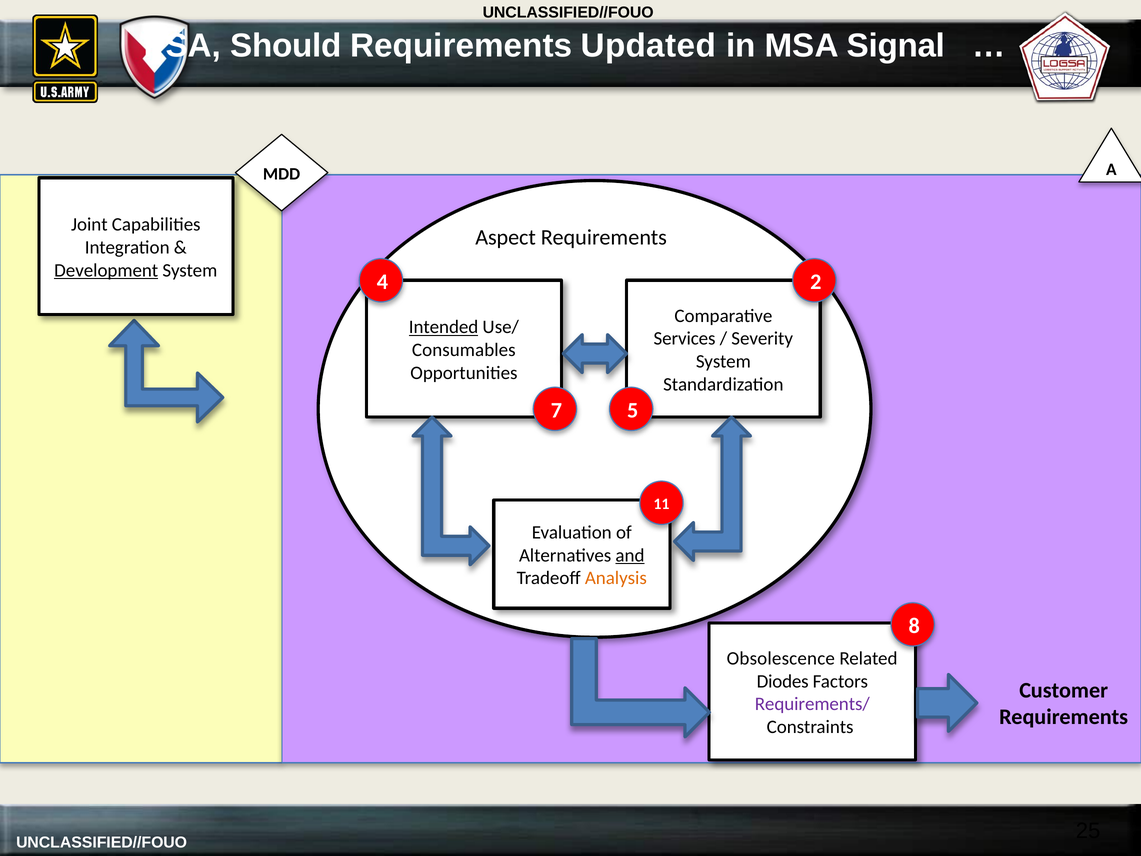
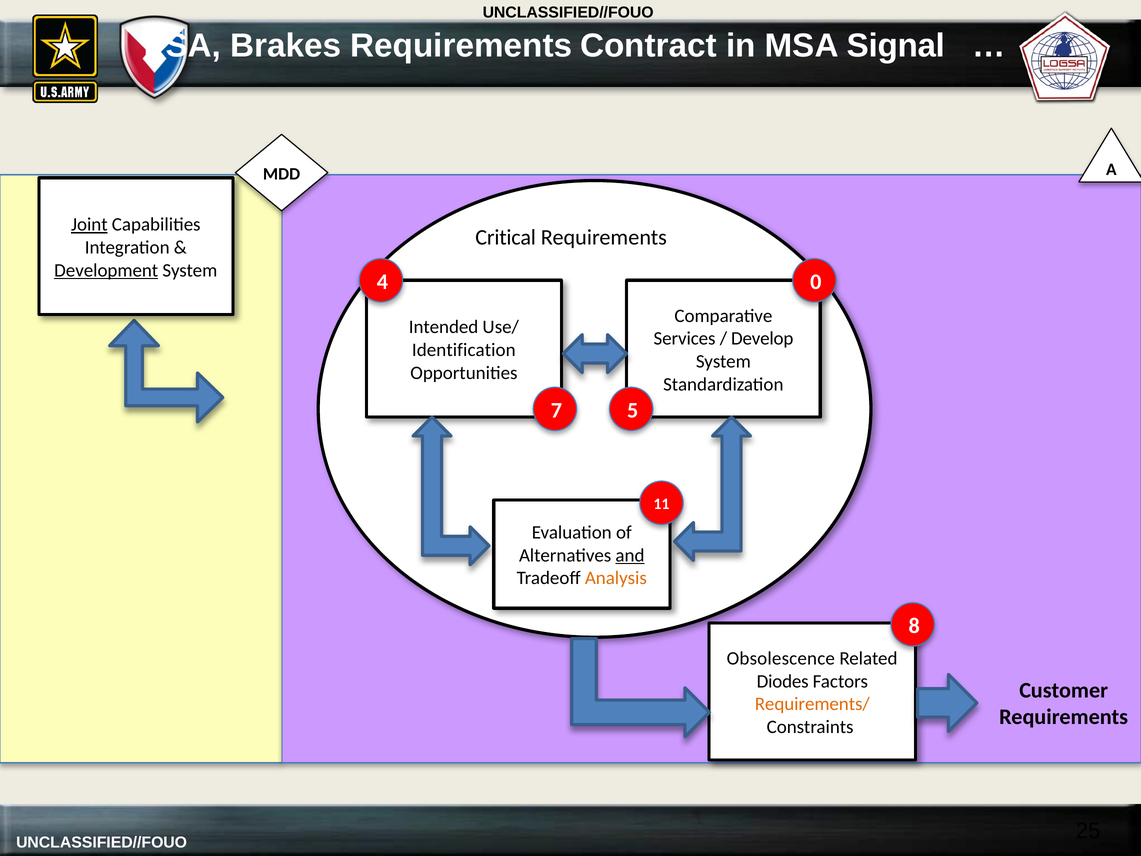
Should: Should -> Brakes (286, 46)
Updated: Updated -> Contract (648, 46)
Joint underline: none -> present (89, 225)
Aspect: Aspect -> Critical (506, 237)
2: 2 -> 0 (816, 282)
Intended underline: present -> none (444, 327)
Severity: Severity -> Develop (762, 338)
Consumables: Consumables -> Identification (464, 350)
Requirements/ colour: purple -> orange (812, 704)
